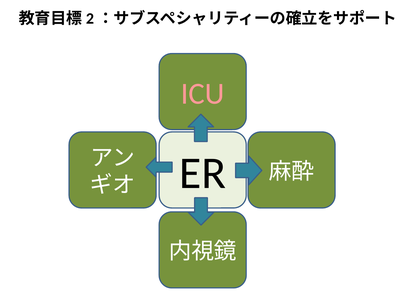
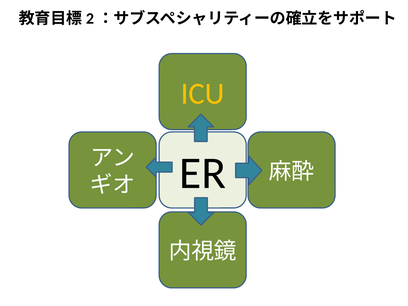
ICU colour: pink -> yellow (203, 94)
